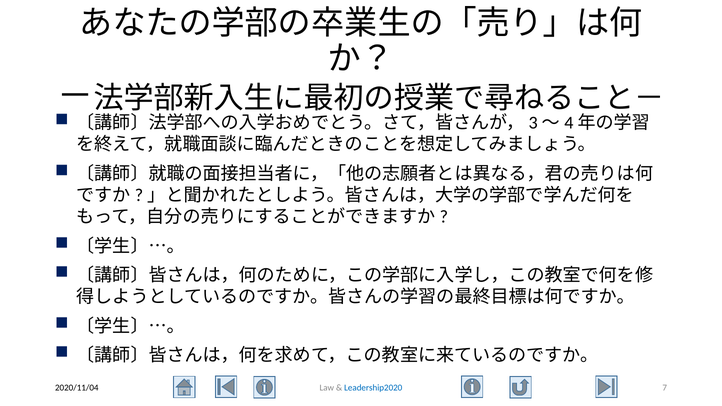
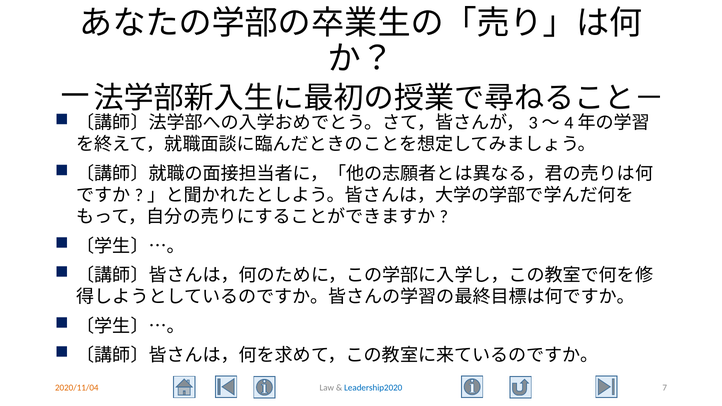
2020/11/04 colour: black -> orange (77, 388)
